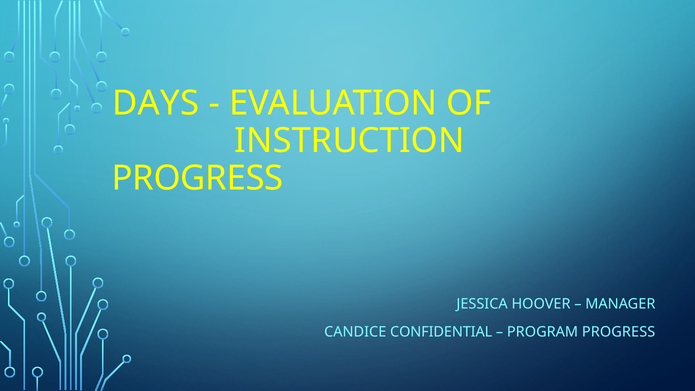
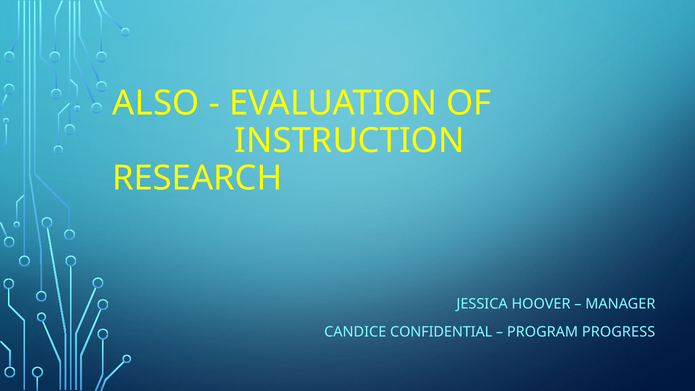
DAYS: DAYS -> ALSO (156, 103)
PROGRESS: PROGRESS -> RESEARCH (197, 178)
